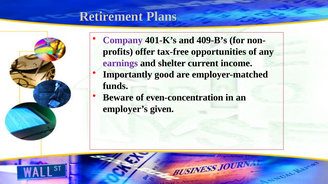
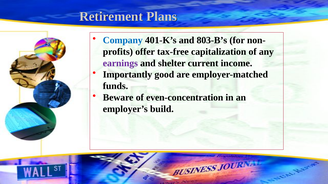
Company colour: purple -> blue (123, 40)
409-B’s: 409-B’s -> 803-B’s (212, 40)
opportunities: opportunities -> capitalization (219, 52)
given: given -> build (162, 109)
